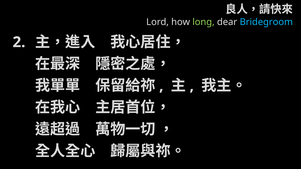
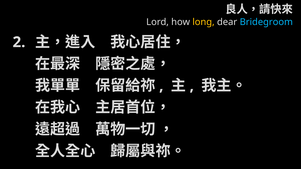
long colour: light green -> yellow (203, 22)
